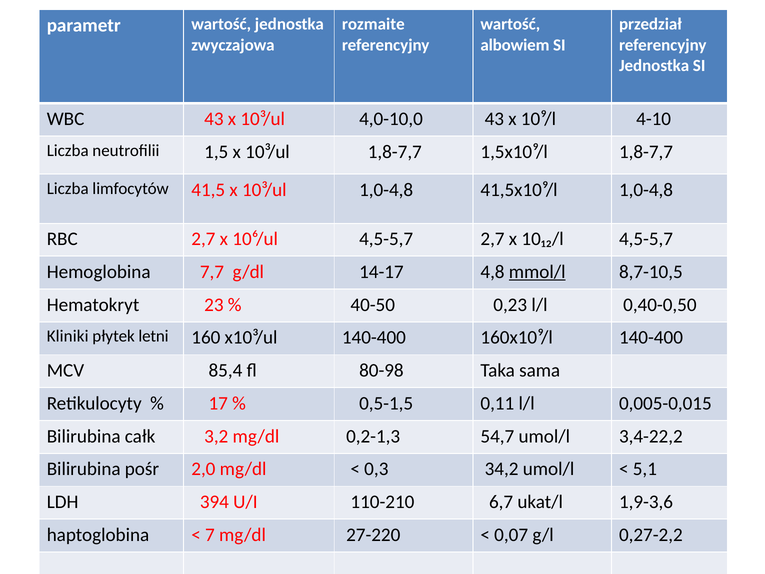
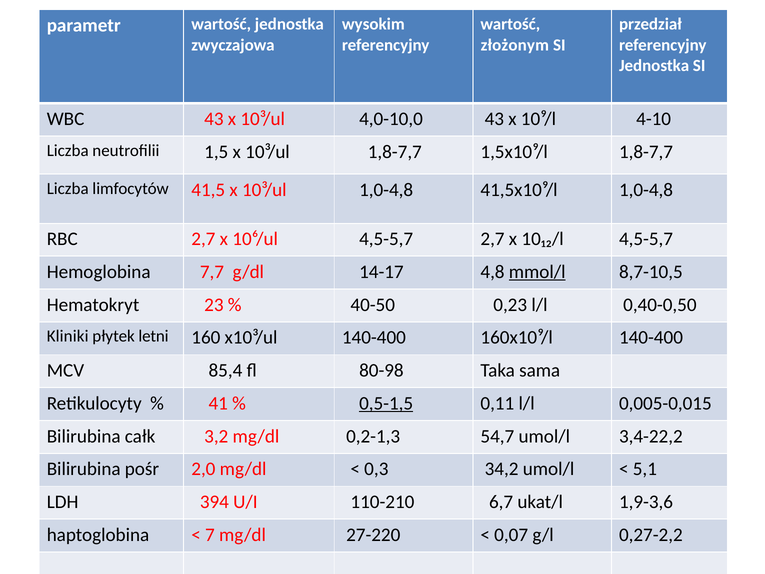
rozmaite: rozmaite -> wysokim (373, 24)
albowiem: albowiem -> złożonym (515, 45)
17: 17 -> 41 (218, 403)
0,5-1,5 underline: none -> present (386, 403)
